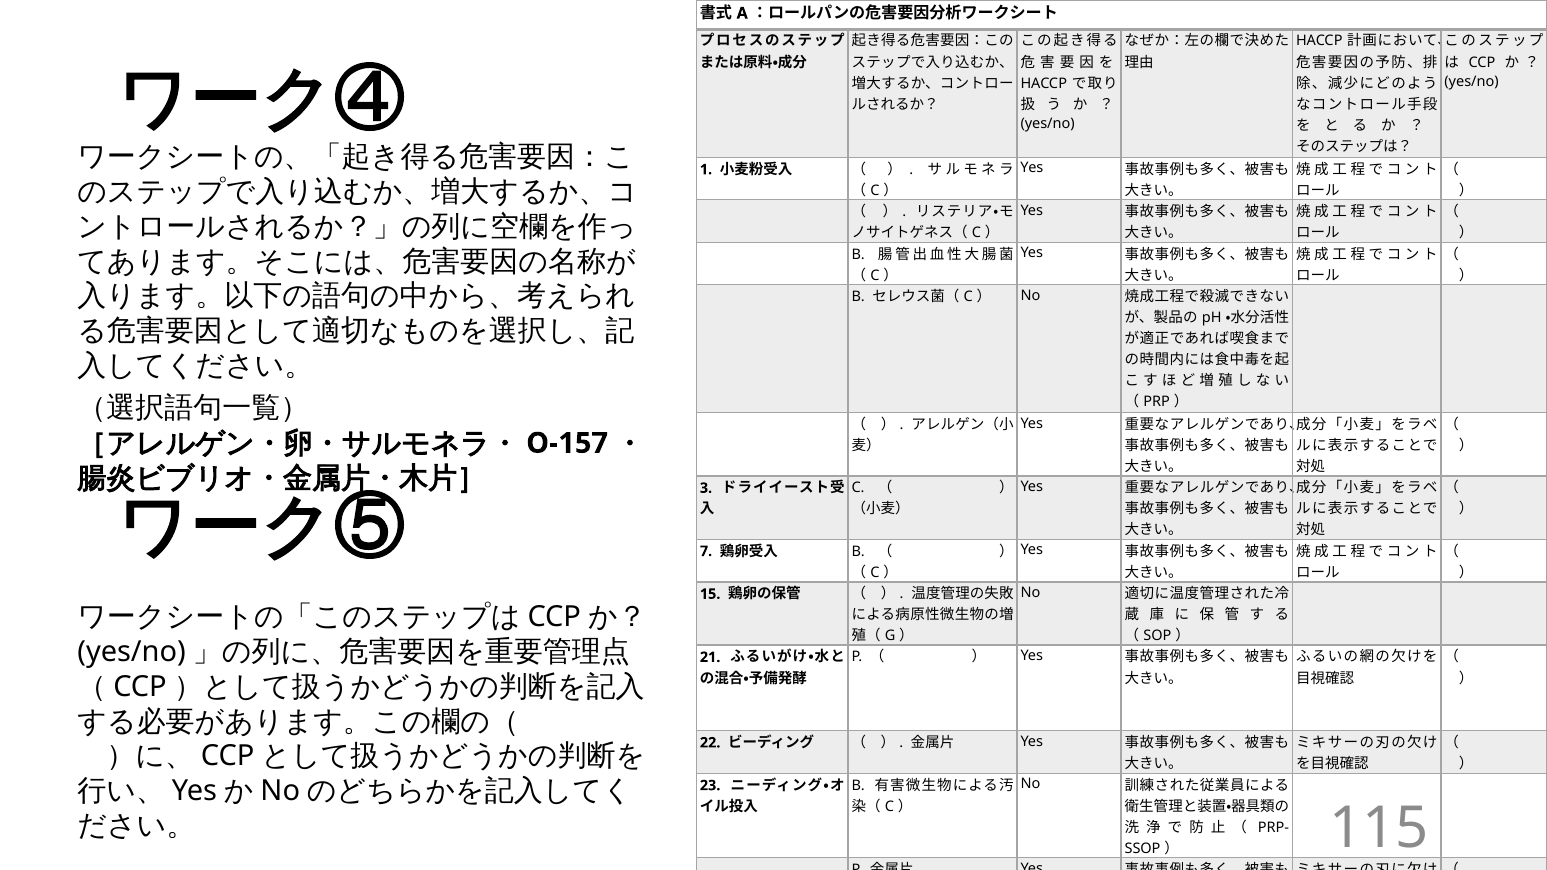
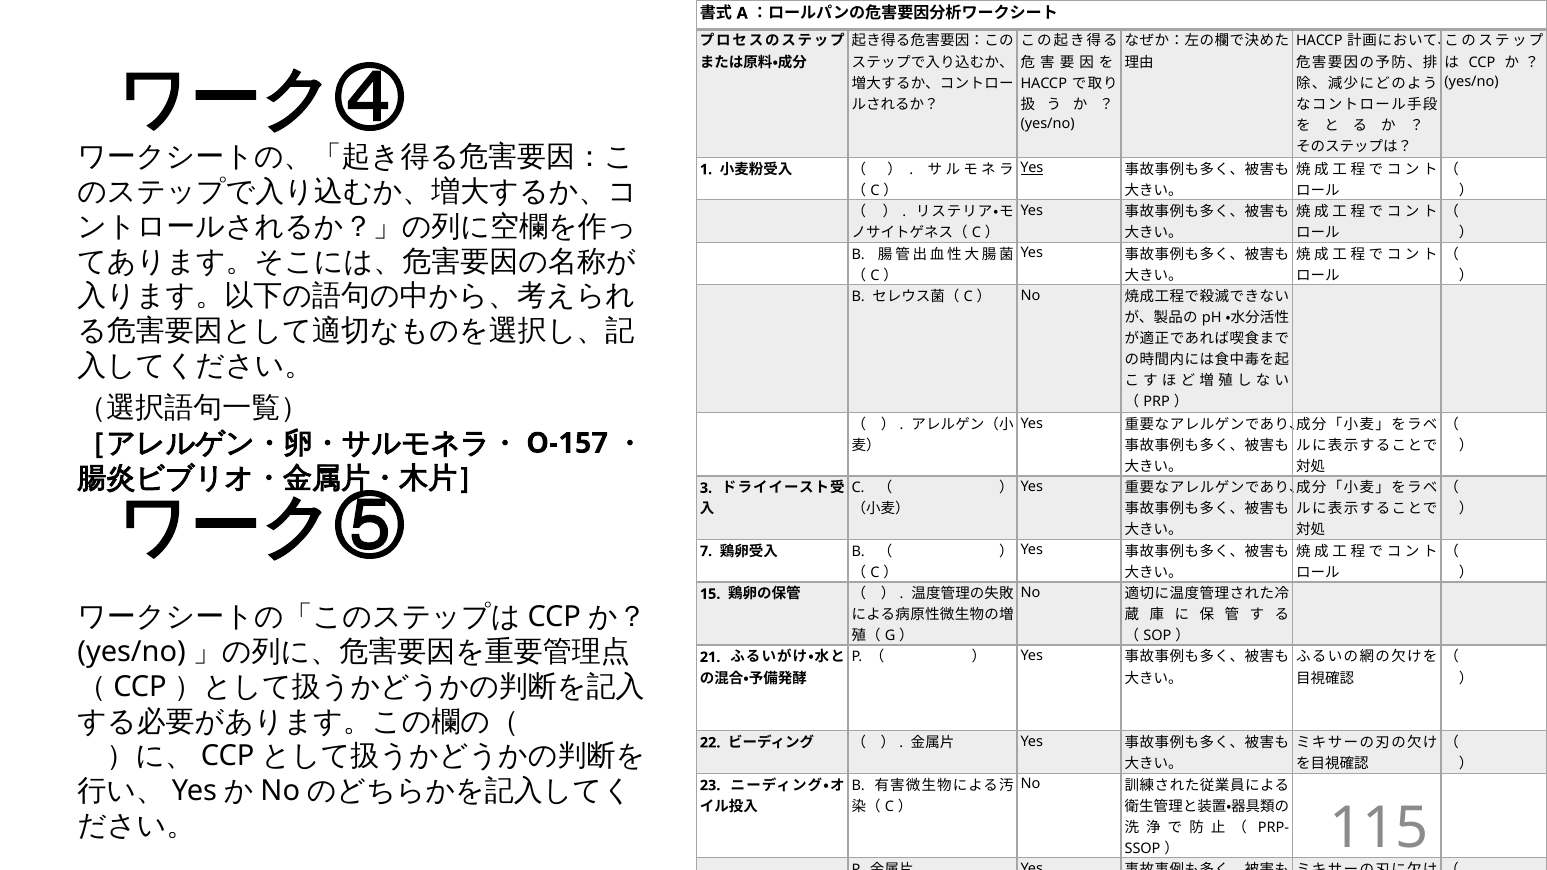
Yes underline: none -> present (1032, 168)
